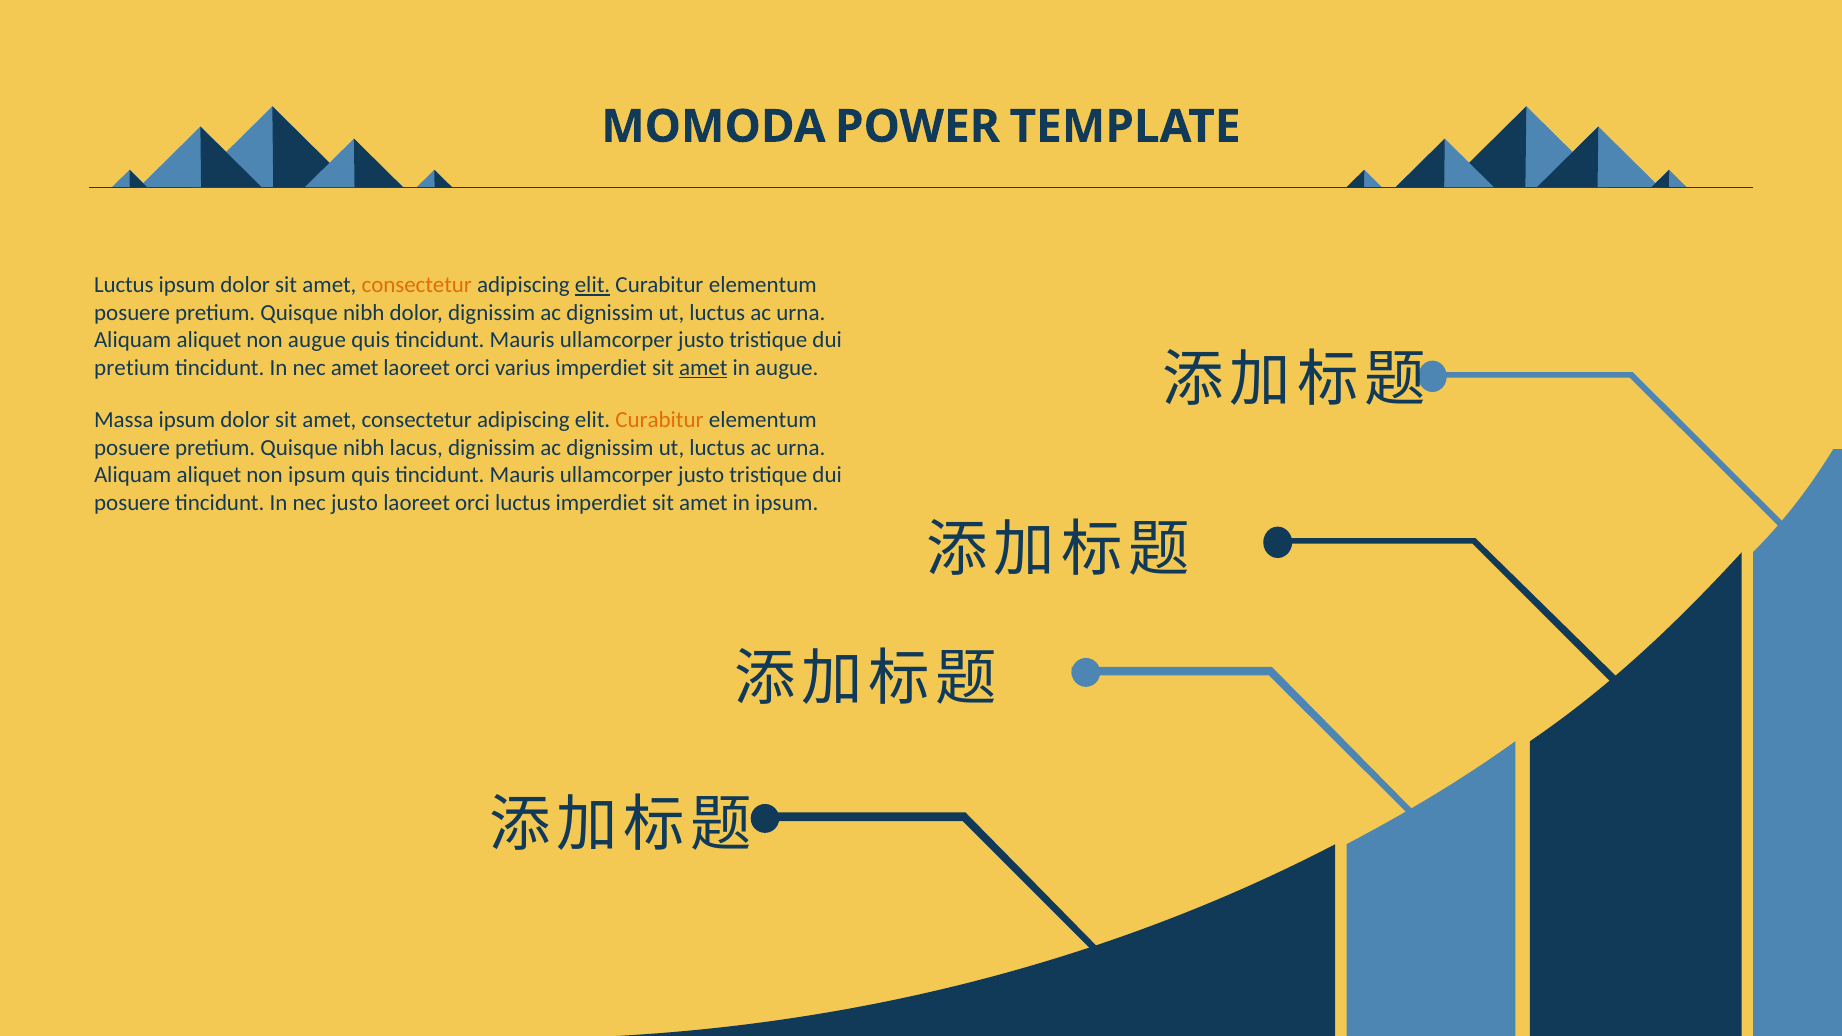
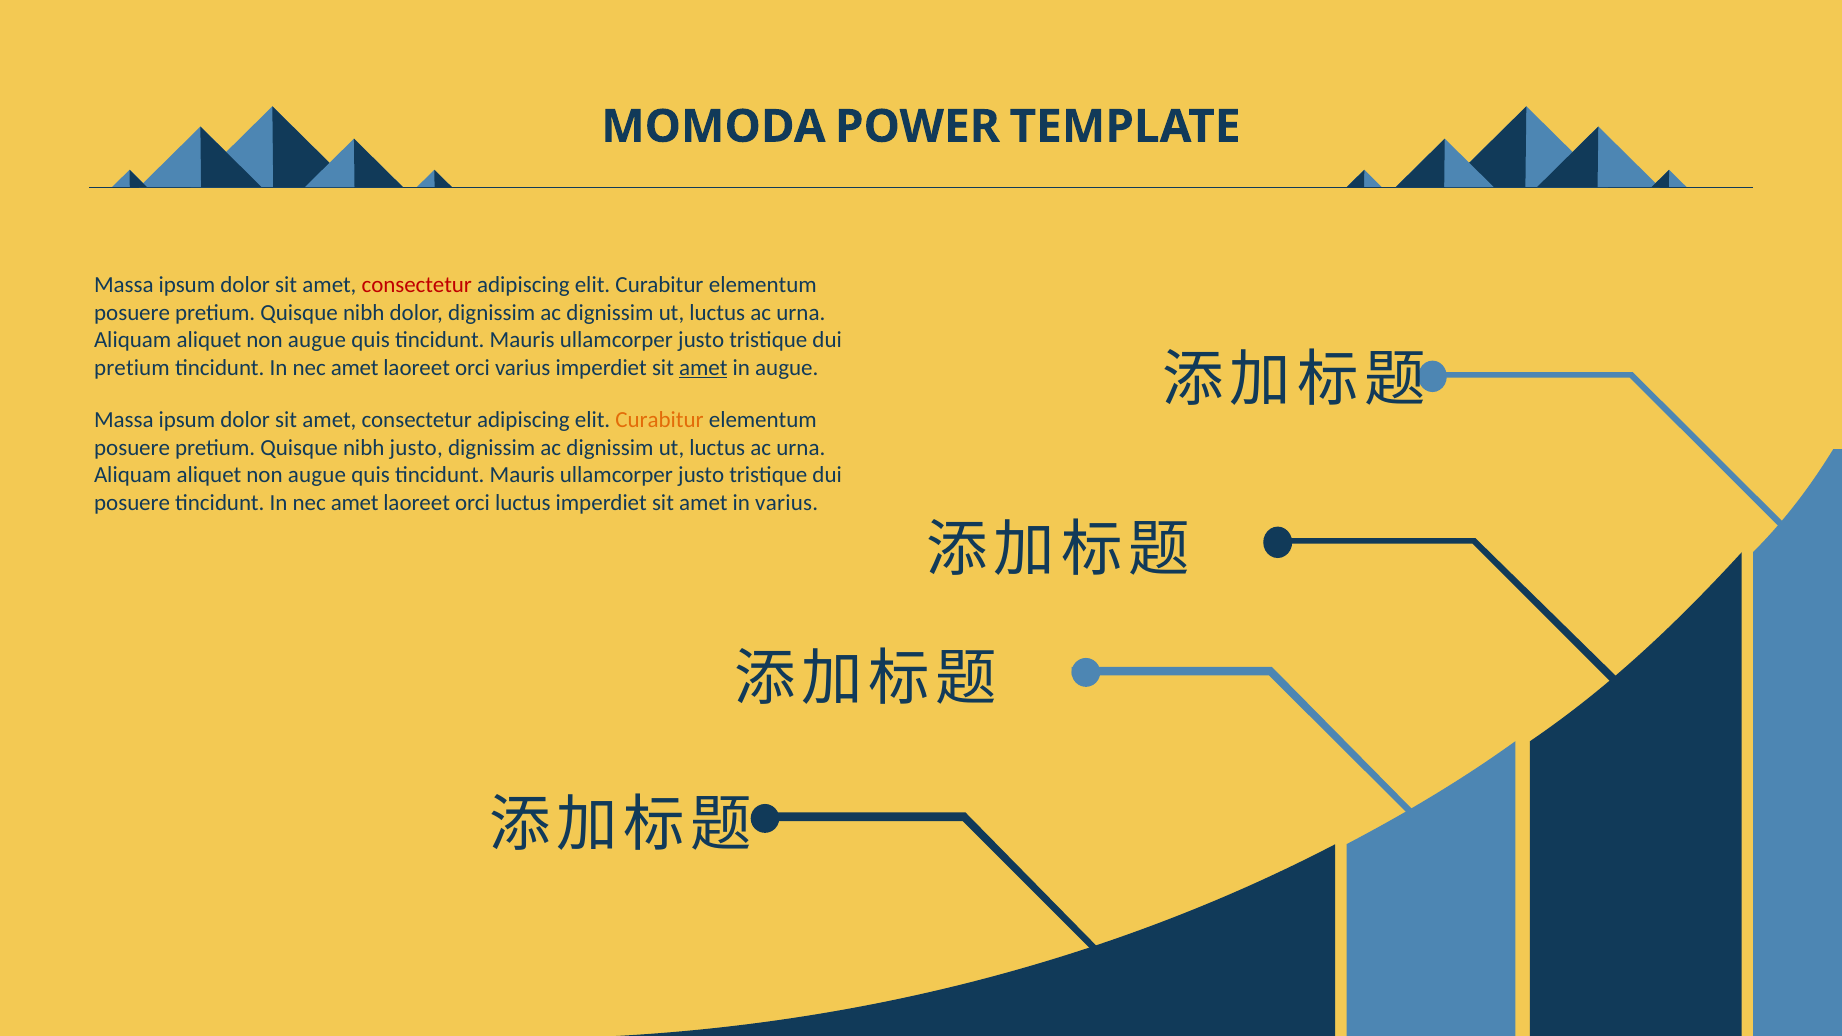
Luctus: Luctus -> Massa (124, 285)
consectetur colour: orange -> red (417, 285)
elit underline: present -> none (593, 285)
nibh lacus: lacus -> justo (416, 448)
ipsum: ipsum -> augue (317, 475)
justo: justo -> amet (355, 503)
in ipsum: ipsum -> varius (787, 503)
